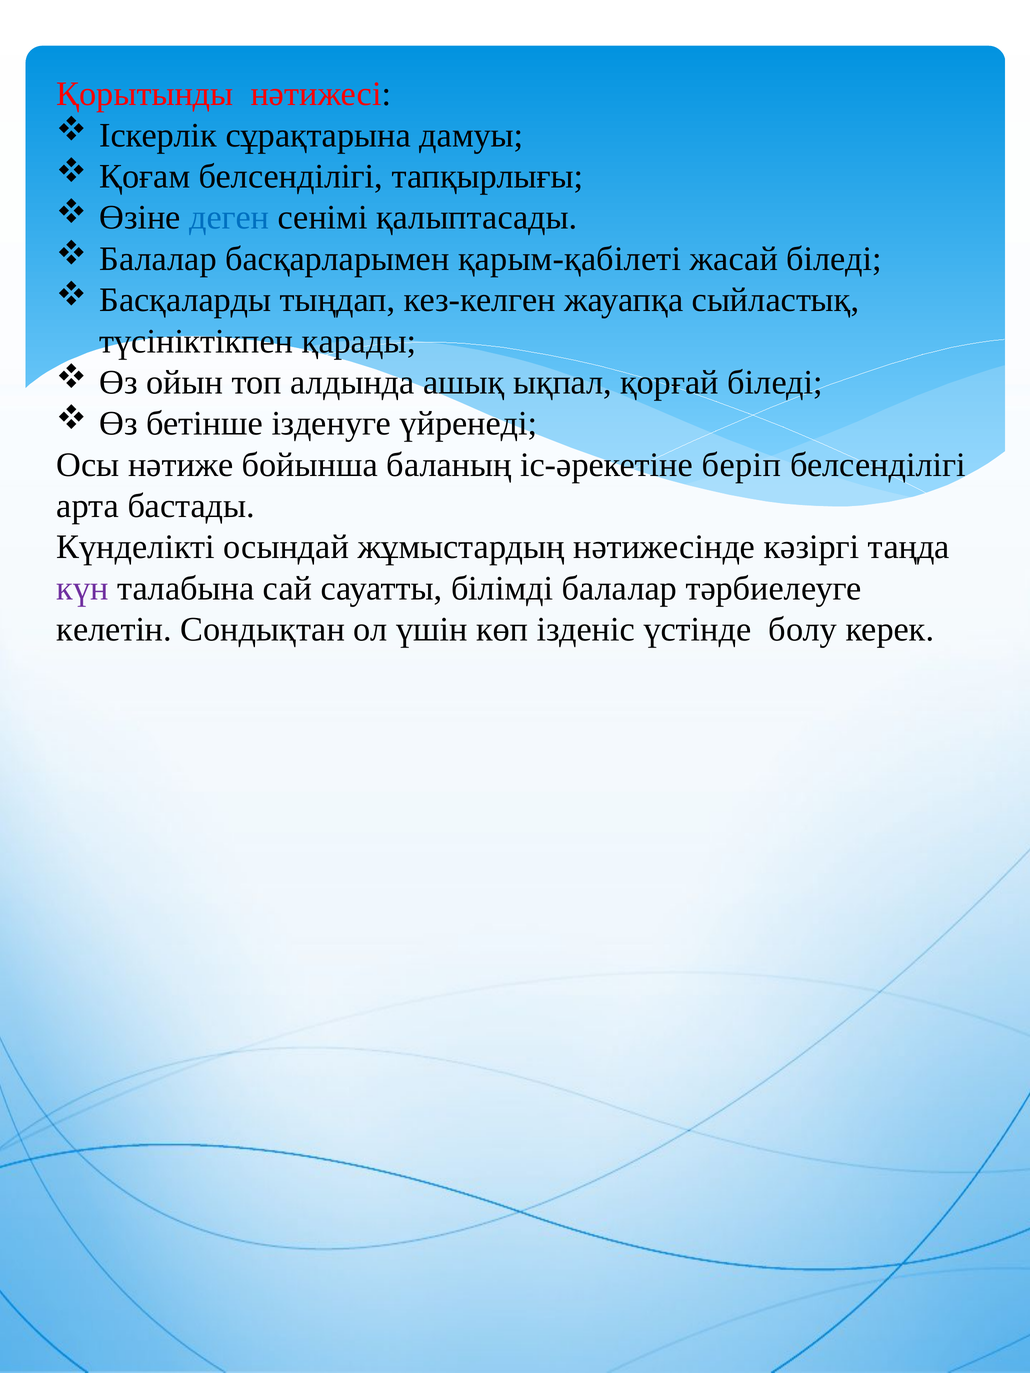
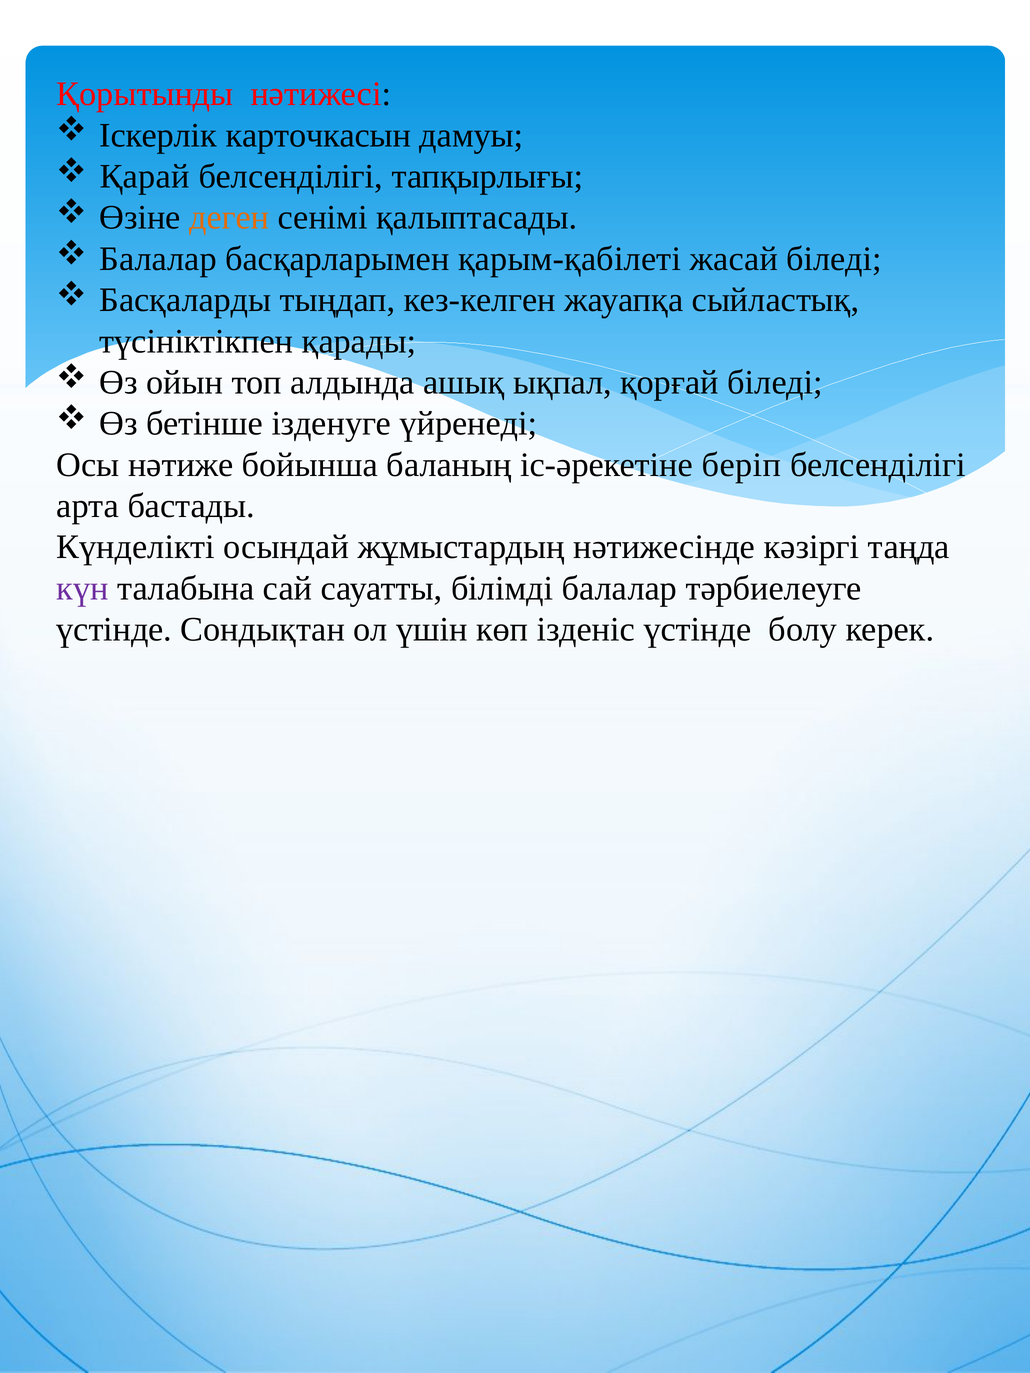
сұрақтарына: сұрақтарына -> карточкасын (318, 135)
Қоғам: Қоғам -> Қарай (145, 177)
деген colour: blue -> orange (229, 218)
келетін: келетін -> үстінде (114, 630)
